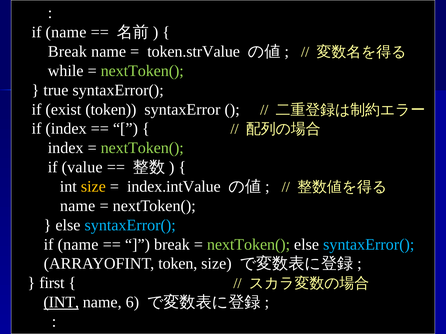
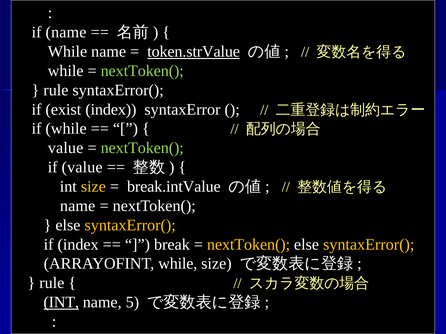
Break: Break -> While (67, 52)
token.strValue underline: none -> present (194, 52)
true: true -> rule (56, 90)
exist token: token -> index (111, 110)
if index: index -> while (66, 129)
index: index -> value (66, 148)
index.intValue: index.intValue -> break.intValue (174, 187)
syntaxError( colour: light blue -> yellow (130, 225)
name: name -> index (78, 245)
nextToken( colour: light green -> yellow (249, 245)
syntaxError( colour: light blue -> yellow (369, 245)
ARRAYOFINT token: token -> while (178, 264)
first: first -> rule (52, 283)
6: 6 -> 5 (132, 303)
